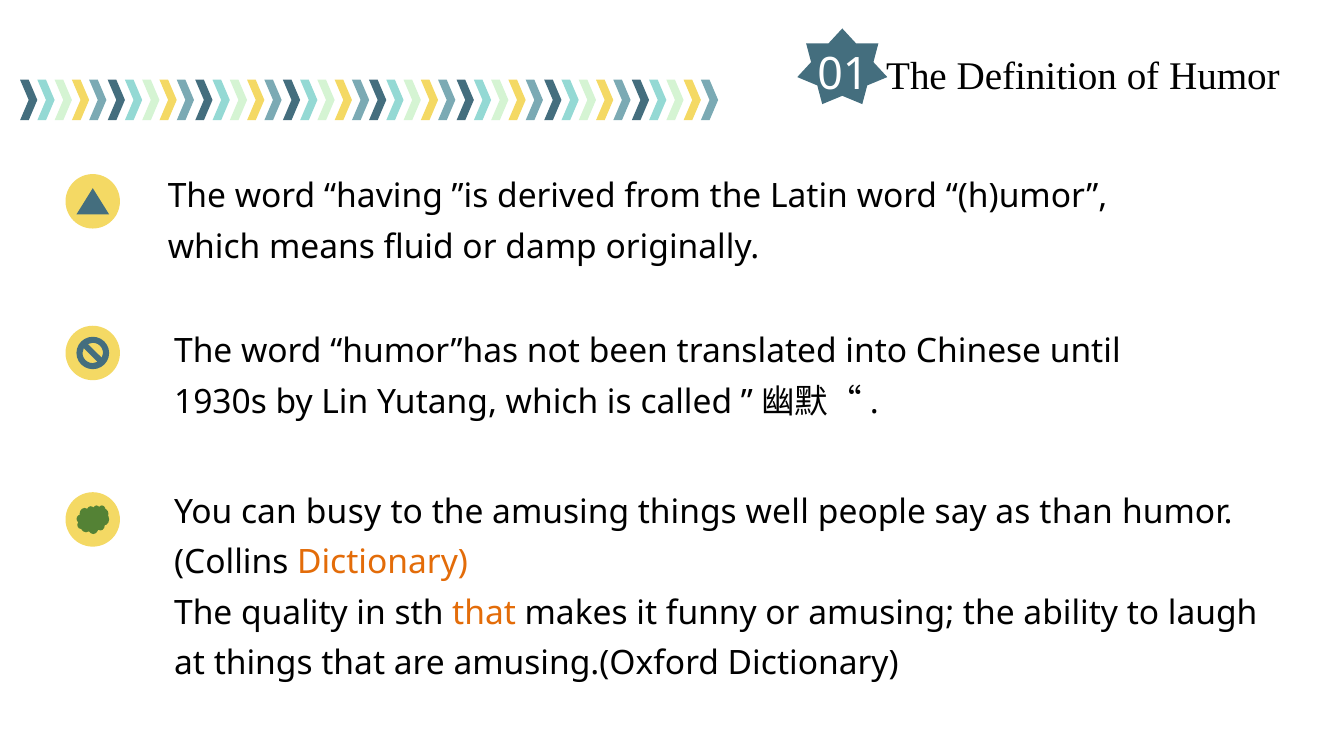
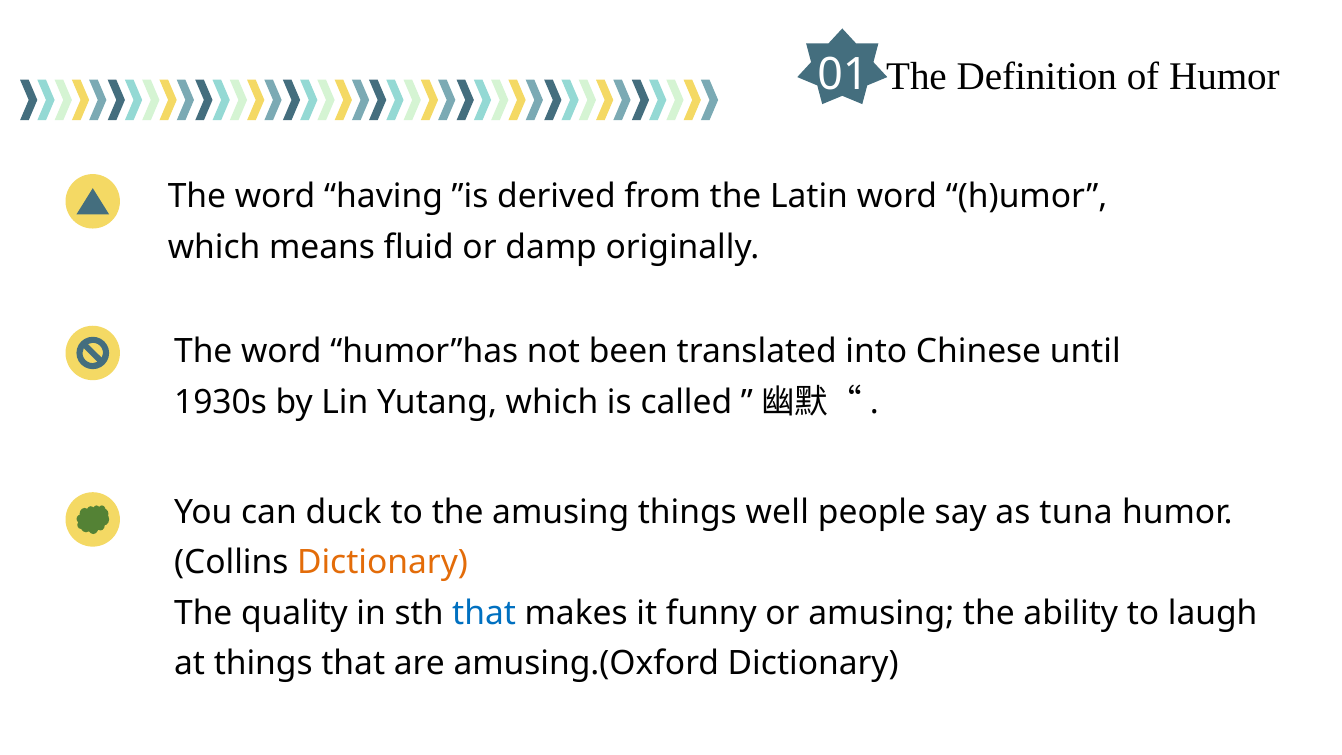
busy: busy -> duck (344, 512)
than: than -> tuna (1076, 512)
that colour: orange -> blue (484, 613)
